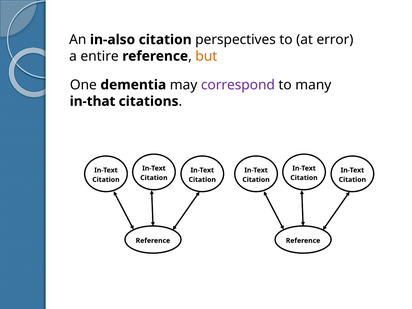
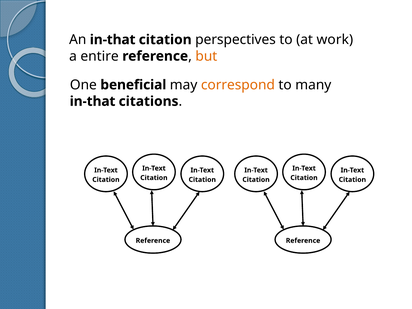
An in-also: in-also -> in-that (113, 40)
error: error -> work (335, 40)
dementia: dementia -> beneficial (133, 85)
correspond colour: purple -> orange (238, 85)
